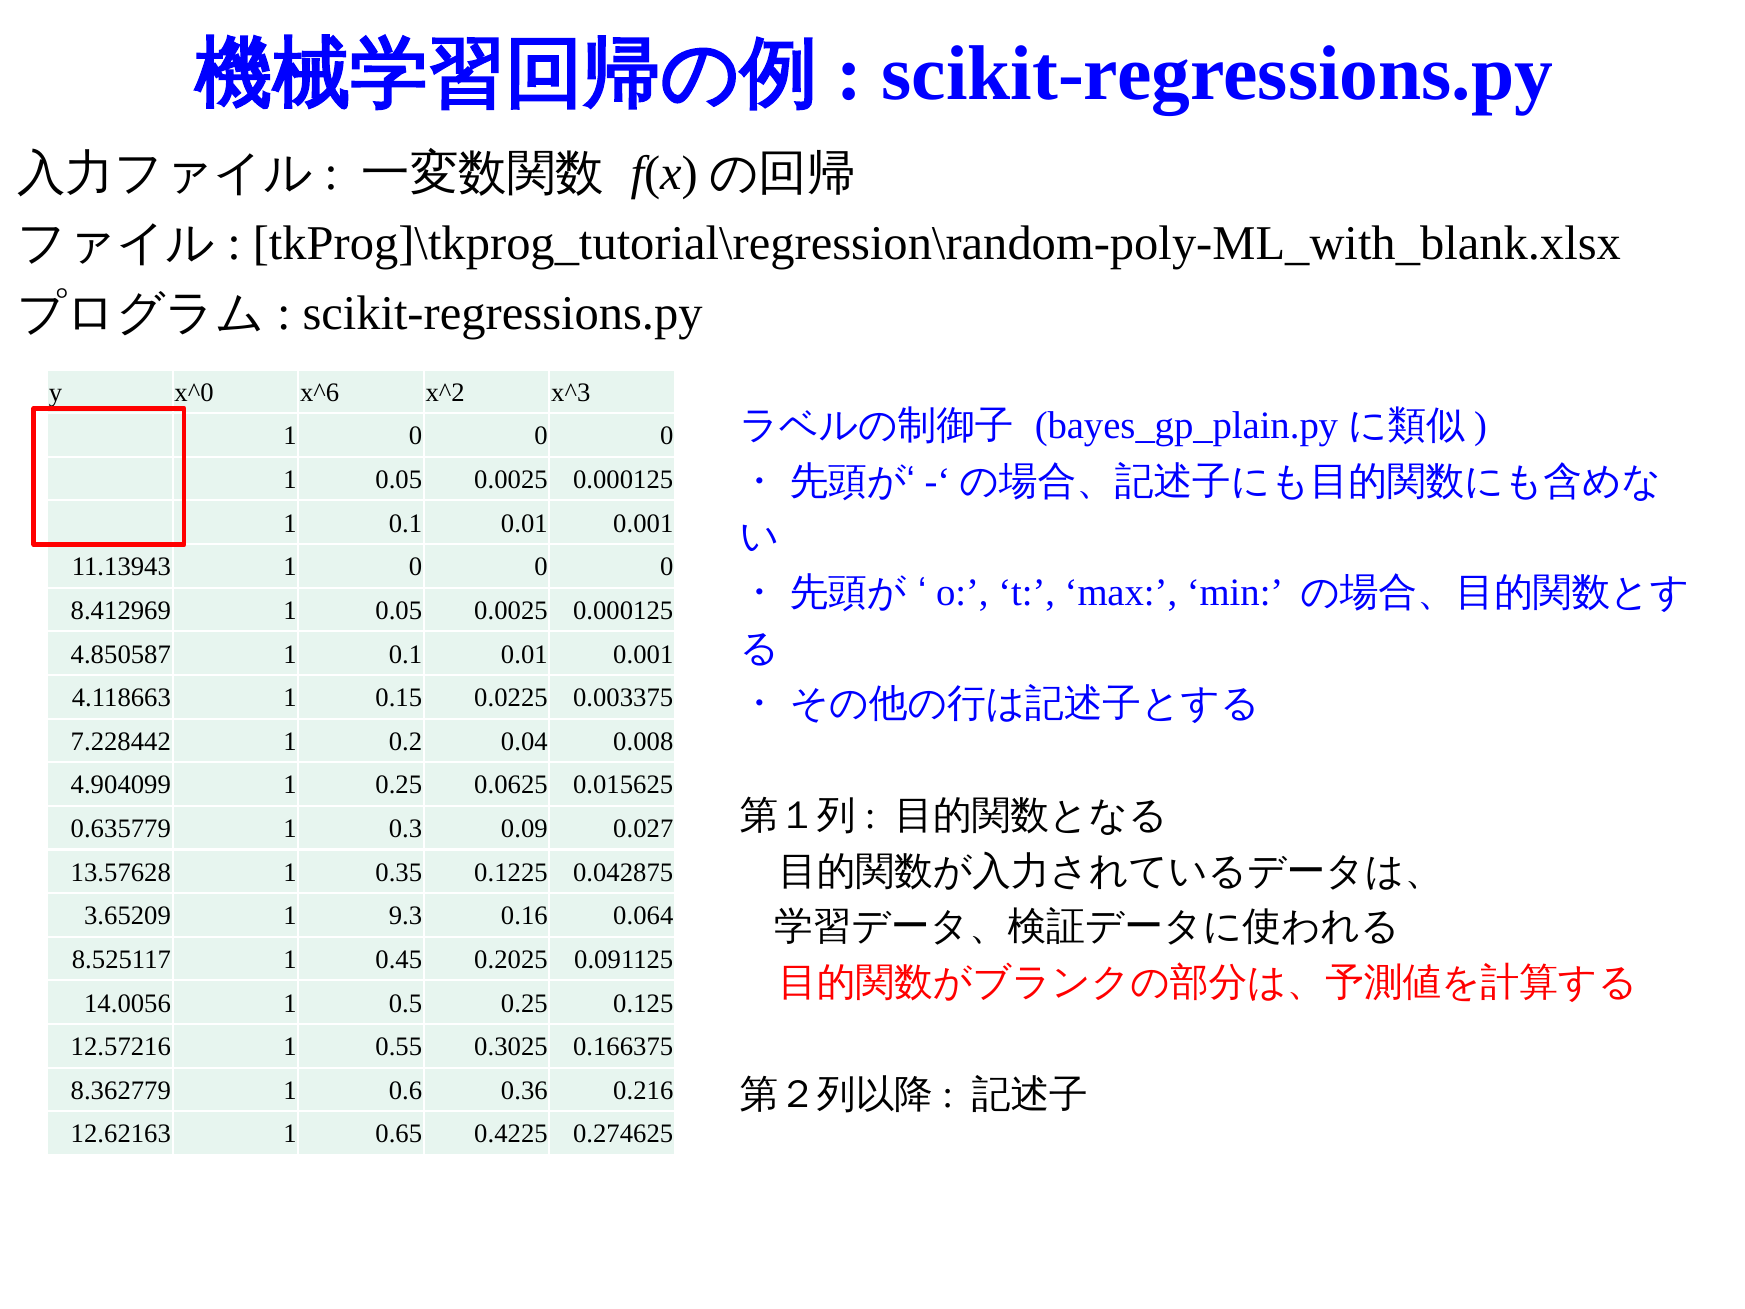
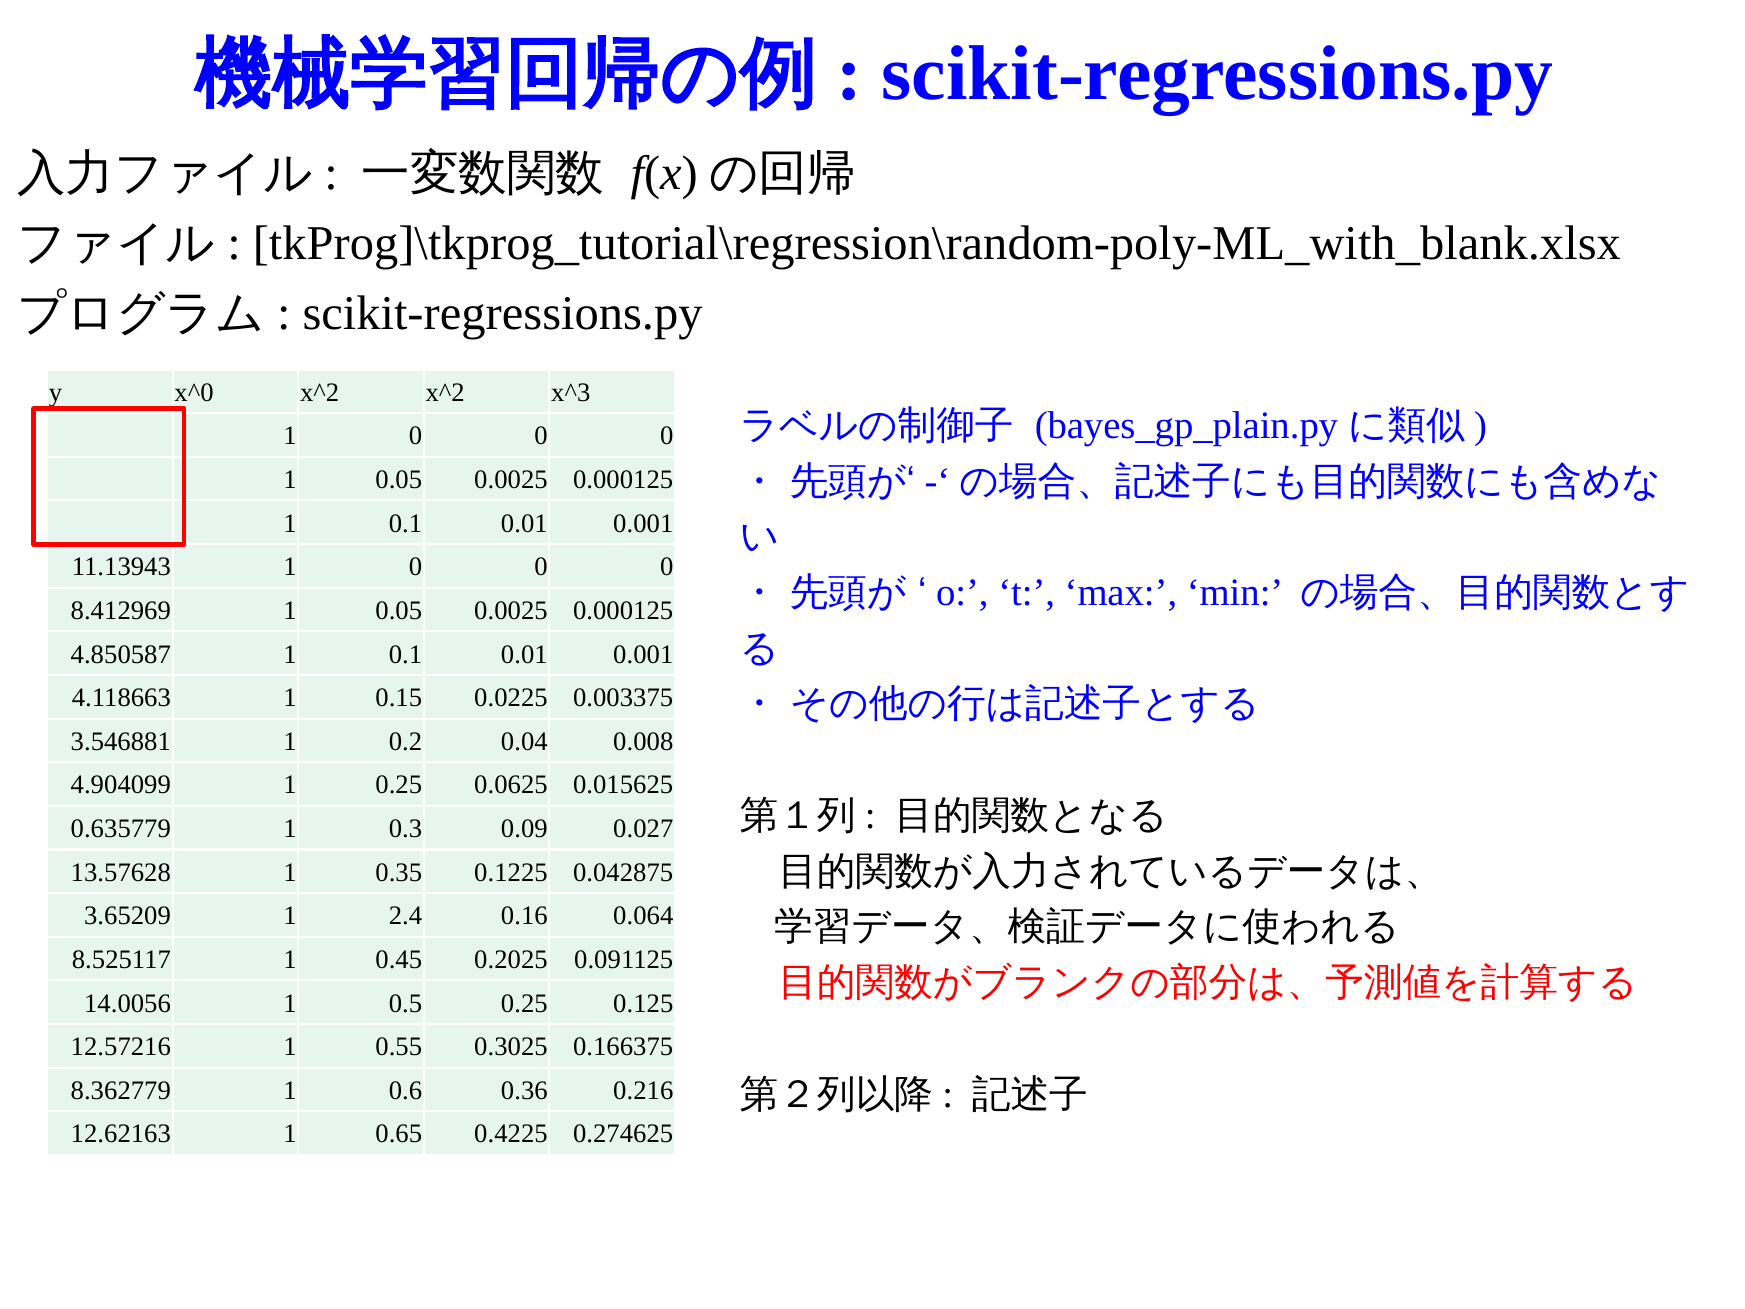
x^0 x^6: x^6 -> x^2 (320, 392)
7.228442: 7.228442 -> 3.546881 (121, 741)
9.3: 9.3 -> 2.4 (405, 916)
